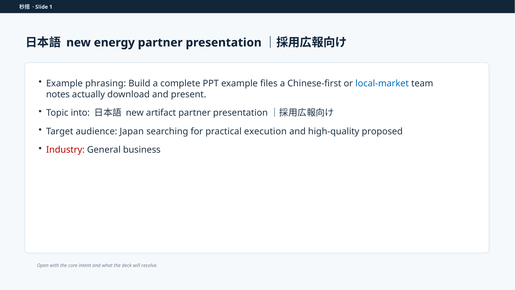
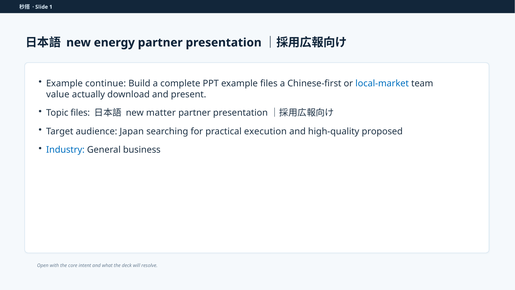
phrasing: phrasing -> continue (106, 83)
notes: notes -> value (58, 94)
Topic into: into -> files (80, 113)
artifact: artifact -> matter (161, 113)
Industry colour: red -> blue (65, 150)
